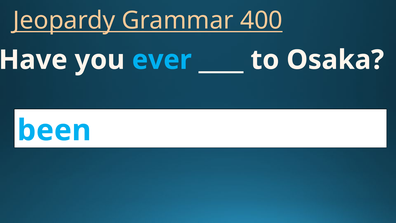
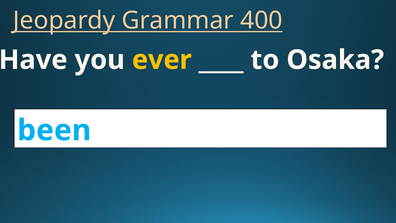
ever colour: light blue -> yellow (162, 60)
